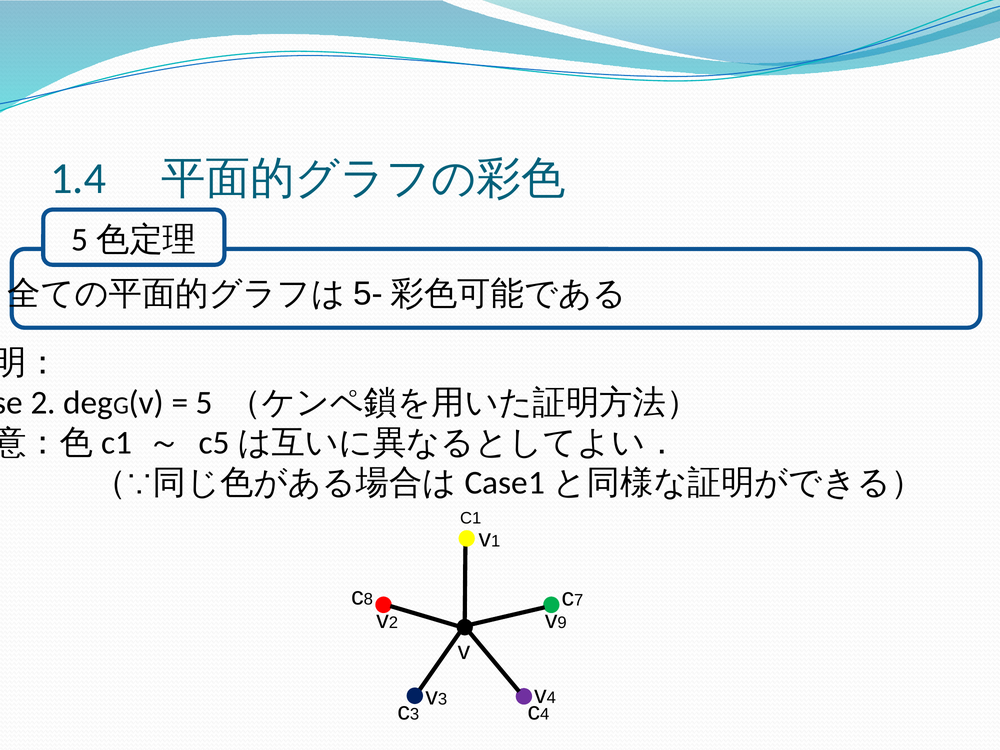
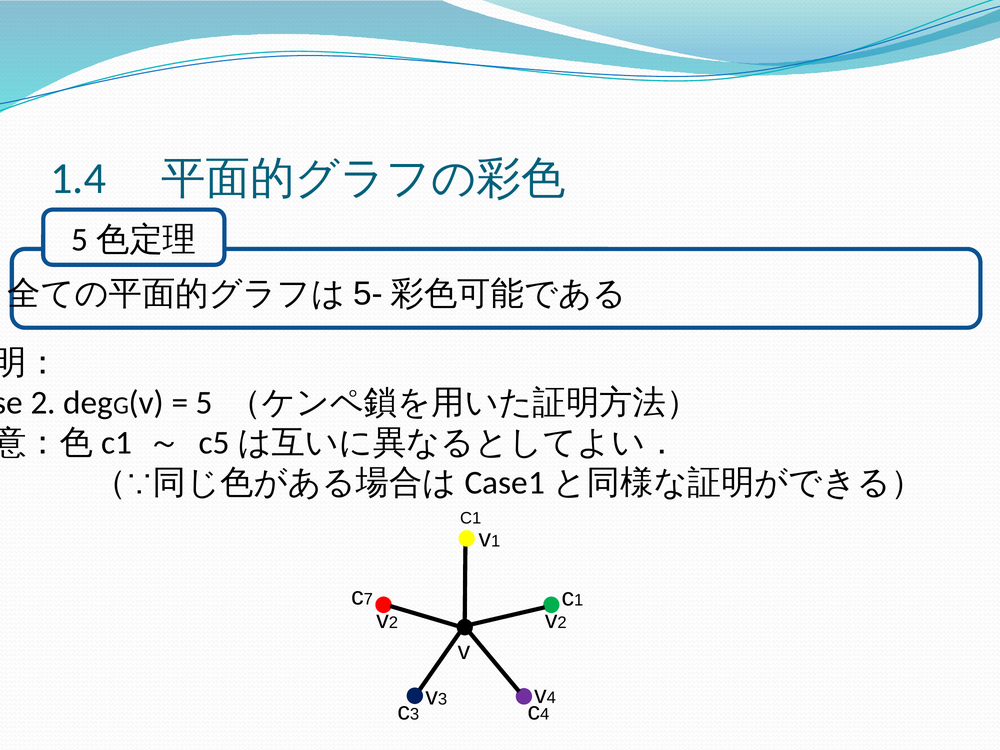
8: 8 -> 7 (368, 599)
7: 7 -> 1 (579, 600)
9: 9 -> 2 (562, 623)
